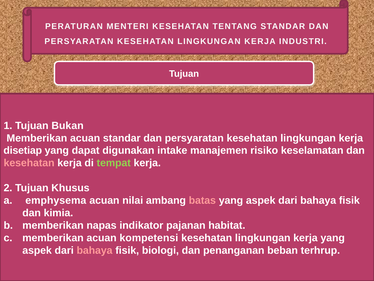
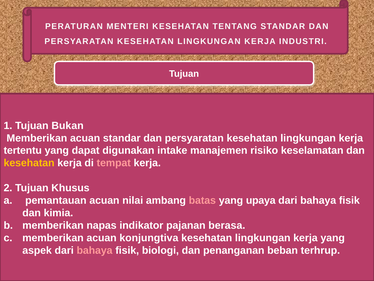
disetiap: disetiap -> tertentu (23, 150)
kesehatan colour: pink -> yellow (29, 163)
tempat colour: light green -> pink (114, 163)
emphysema: emphysema -> pemantauan (56, 200)
aspek: aspek -> upaya (261, 200)
habitat: habitat -> berasa (227, 225)
kompetensi: kompetensi -> konjungtiva (149, 238)
